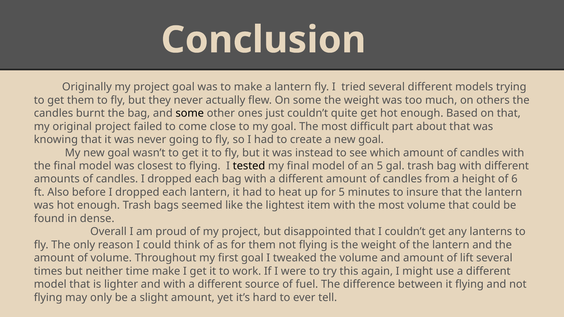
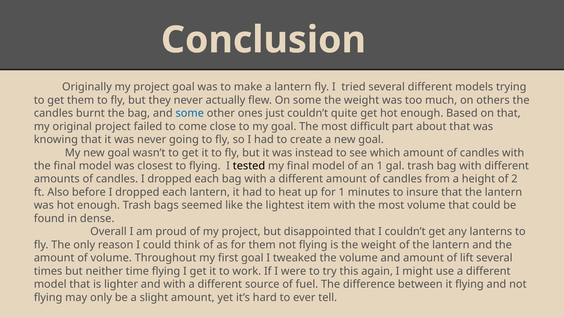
some colour: black -> blue (190, 113)
an 5: 5 -> 1 (380, 166)
6: 6 -> 2 (514, 179)
for 5: 5 -> 1 (342, 192)
time make: make -> flying (166, 271)
